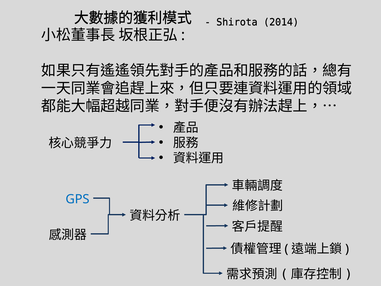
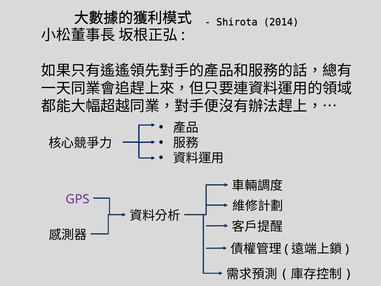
GPS colour: blue -> purple (77, 199)
